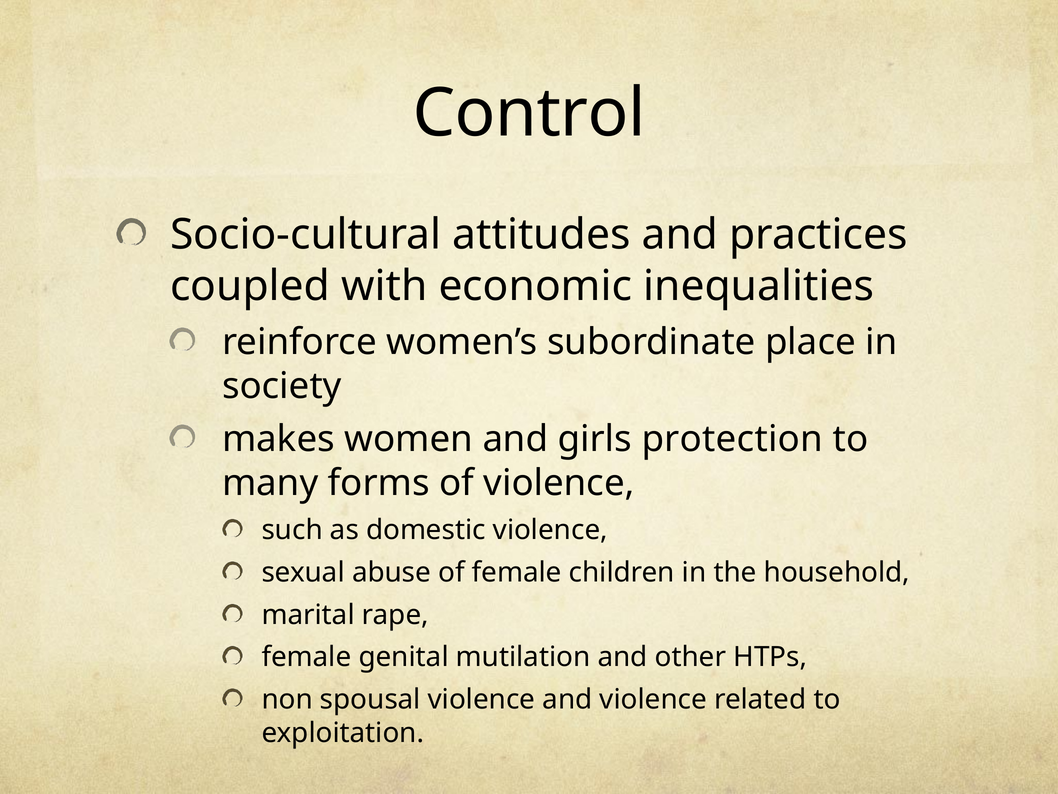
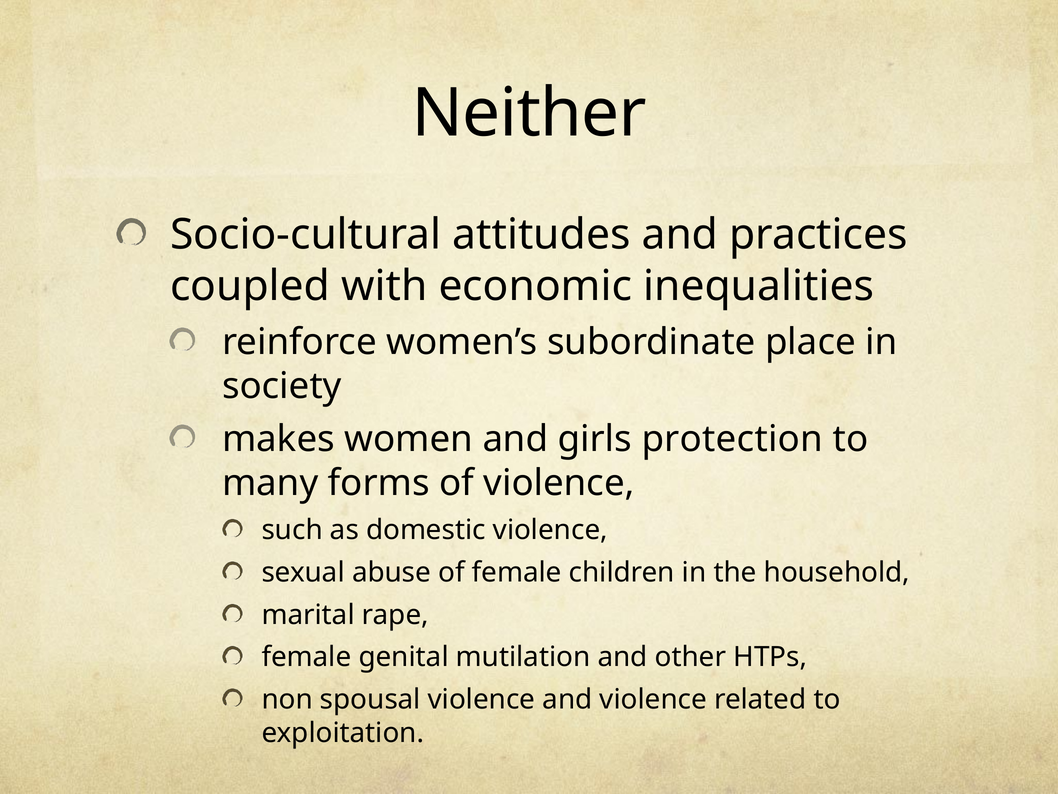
Control: Control -> Neither (529, 113)
